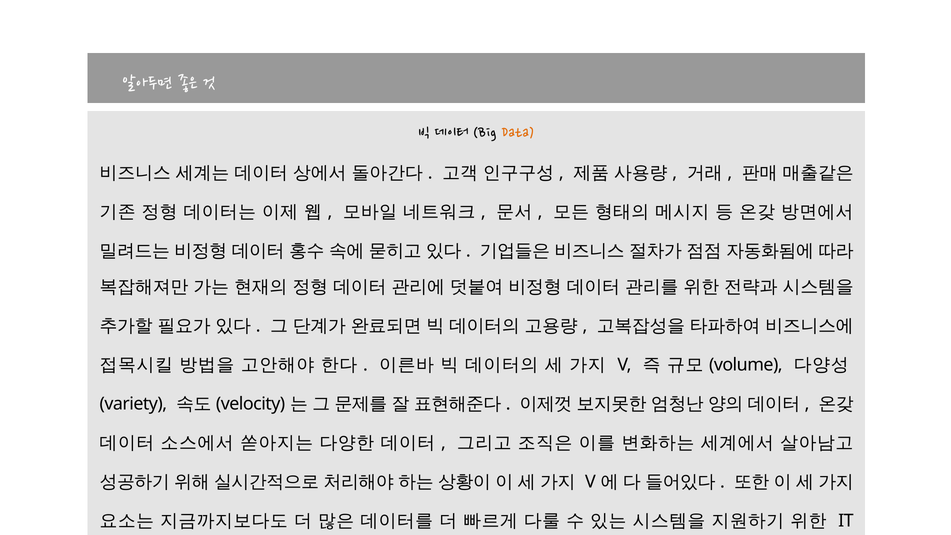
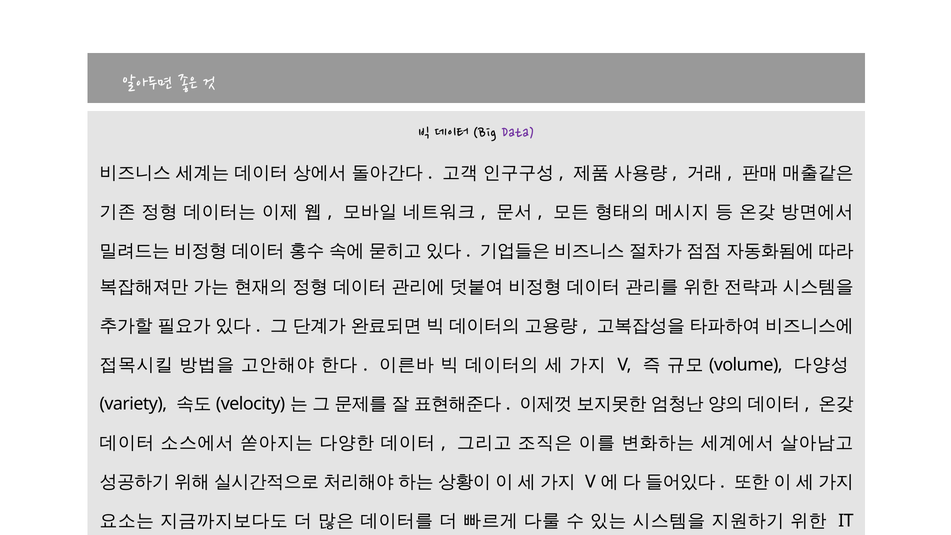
Data colour: orange -> purple (518, 133)
